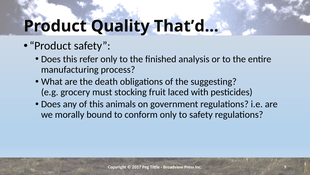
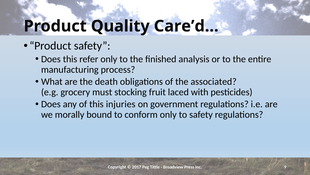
That’d…: That’d… -> Care’d… (186, 26)
suggesting: suggesting -> associated (214, 81)
animals: animals -> injuries (121, 104)
